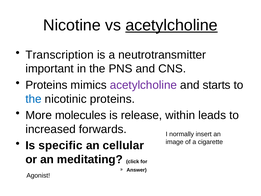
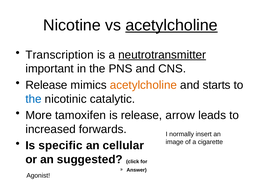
neutrotransmitter underline: none -> present (162, 55)
Proteins: Proteins -> Release (46, 85)
acetylcholine colour: purple -> orange (143, 85)
nicotinic proteins: proteins -> catalytic (112, 99)
molecules: molecules -> tamoxifen (81, 115)
within: within -> arrow (180, 115)
meditating: meditating -> suggested (90, 159)
